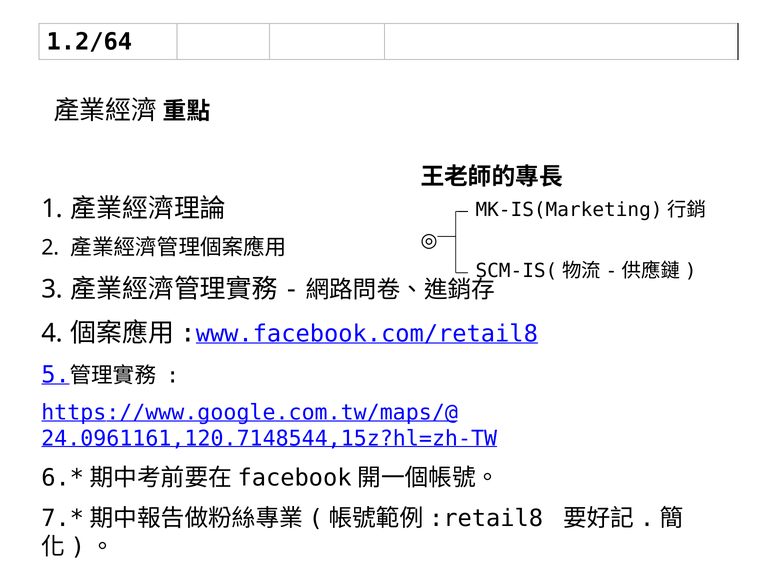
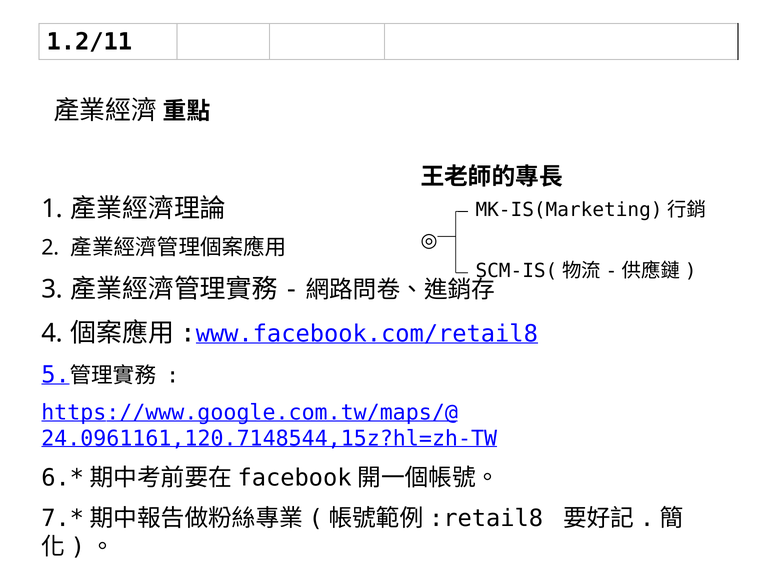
1.2/64: 1.2/64 -> 1.2/11 (89, 42)
